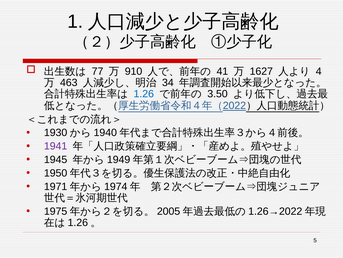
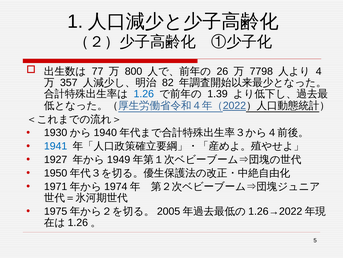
910: 910 -> 800 (134, 71)
41: 41 -> 26 (222, 71)
1627: 1627 -> 7798 (261, 71)
463: 463 -> 357 (69, 82)
34: 34 -> 82 (168, 82)
3.50: 3.50 -> 1.39 (217, 94)
1941 colour: purple -> blue (56, 146)
1945: 1945 -> 1927 (56, 159)
